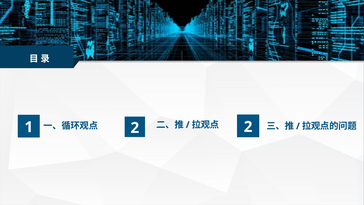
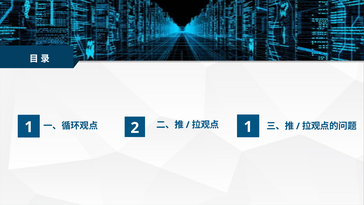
2: 2 -> 1 (248, 127)
